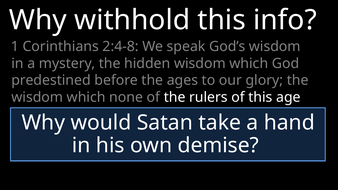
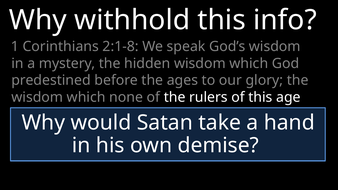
2:4-8: 2:4-8 -> 2:1-8 (121, 47)
